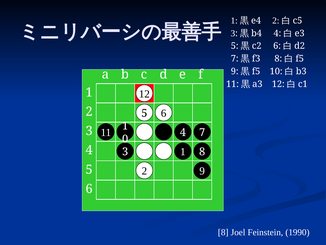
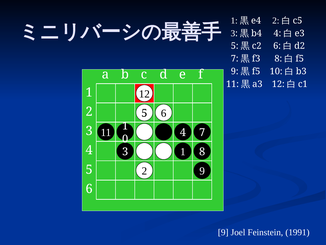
8: 8 -> 9 (223, 232)
1990: 1990 -> 1991 (297, 232)
